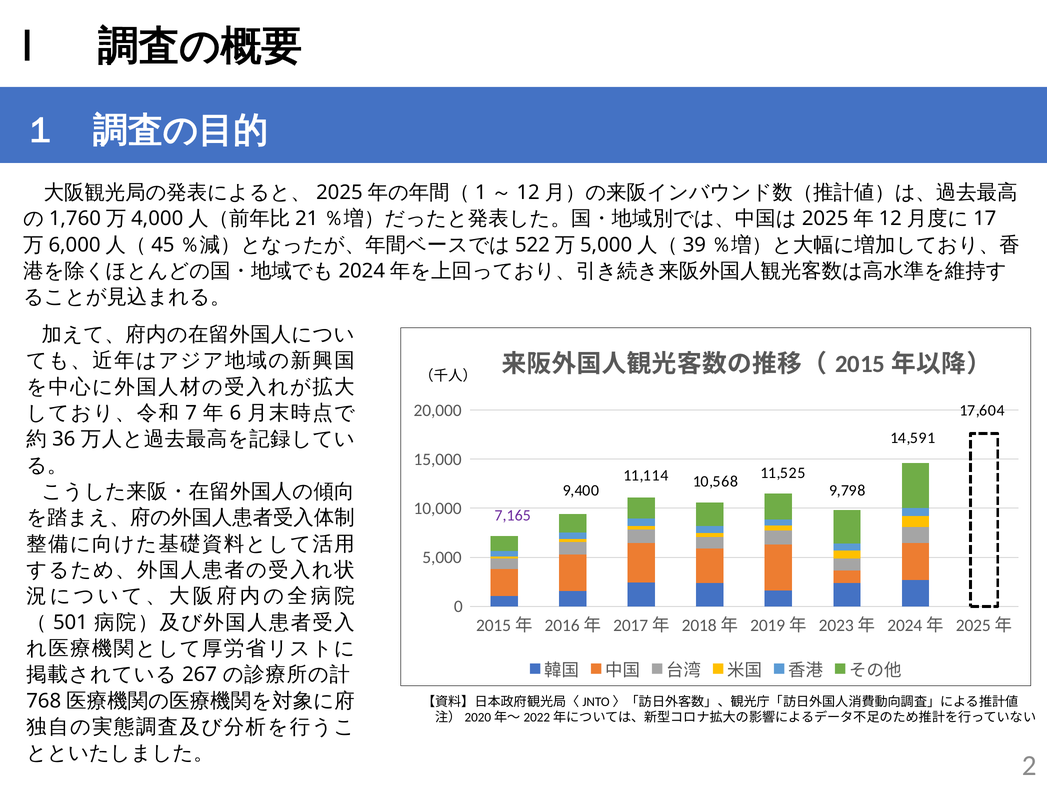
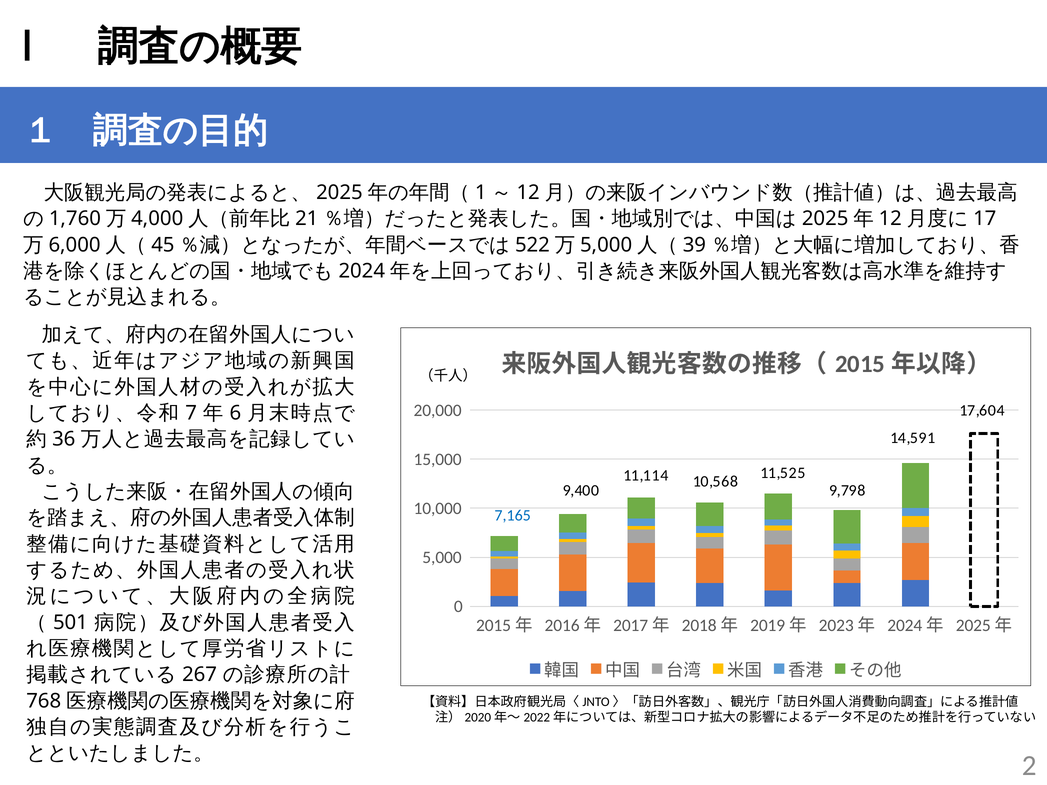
7,165 colour: purple -> blue (513, 516)
